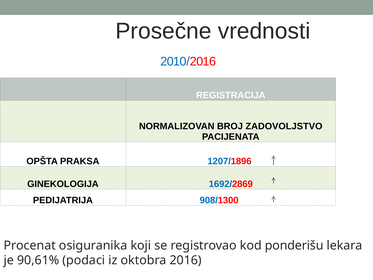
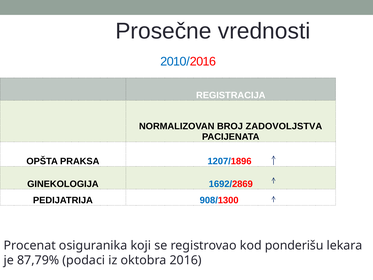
ZADOVOLJSTVO: ZADOVOLJSTVO -> ZADOVOLJSTVA (284, 126)
90,61%: 90,61% -> 87,79% (38, 260)
